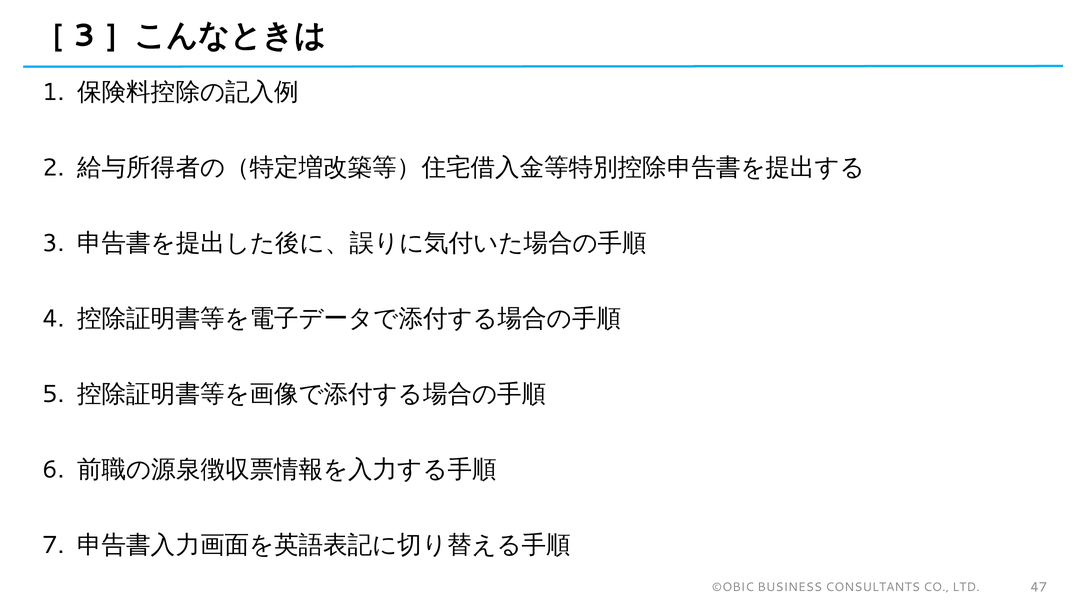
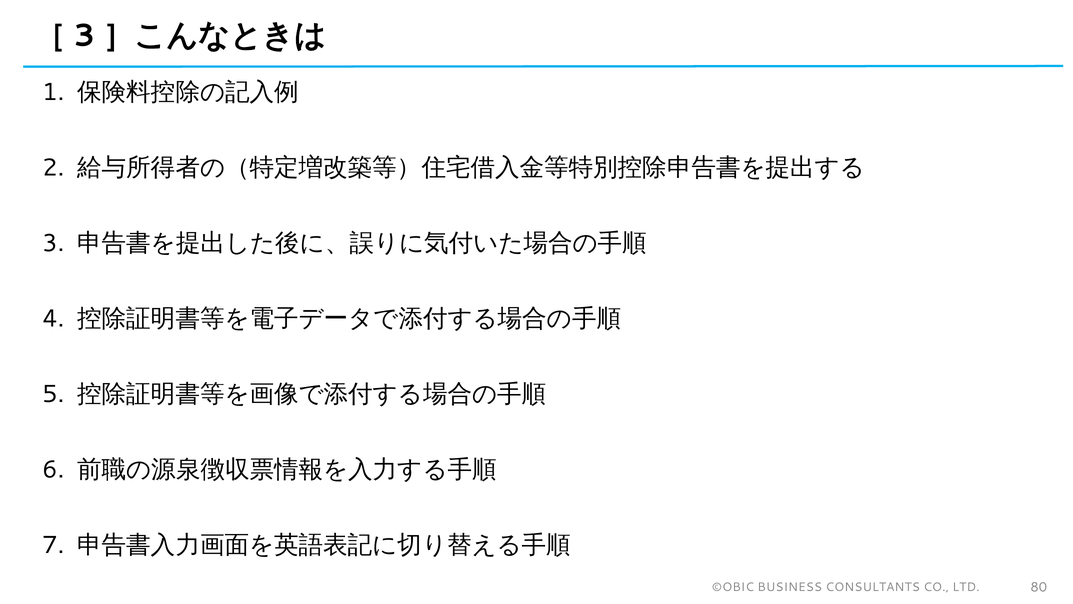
47: 47 -> 80 (1039, 587)
